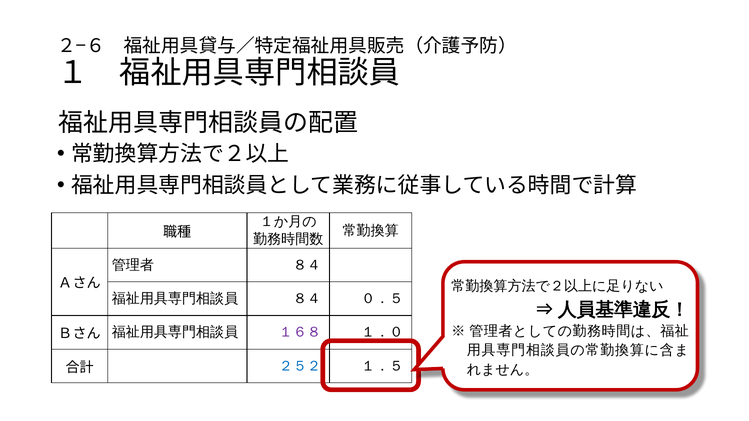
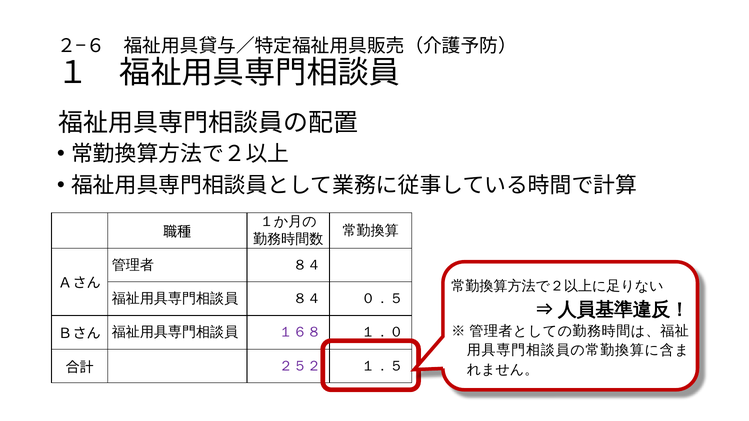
２５２ colour: blue -> purple (300, 366)
